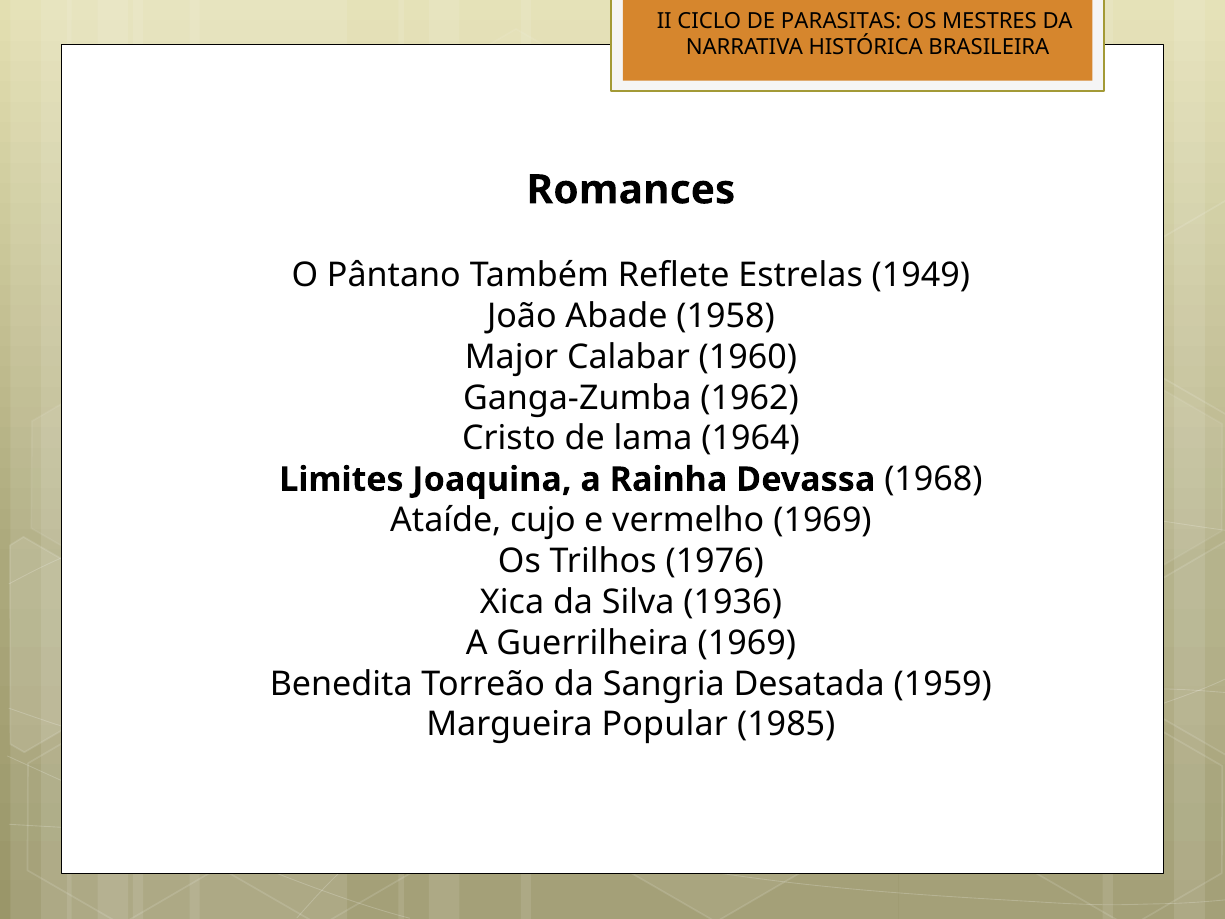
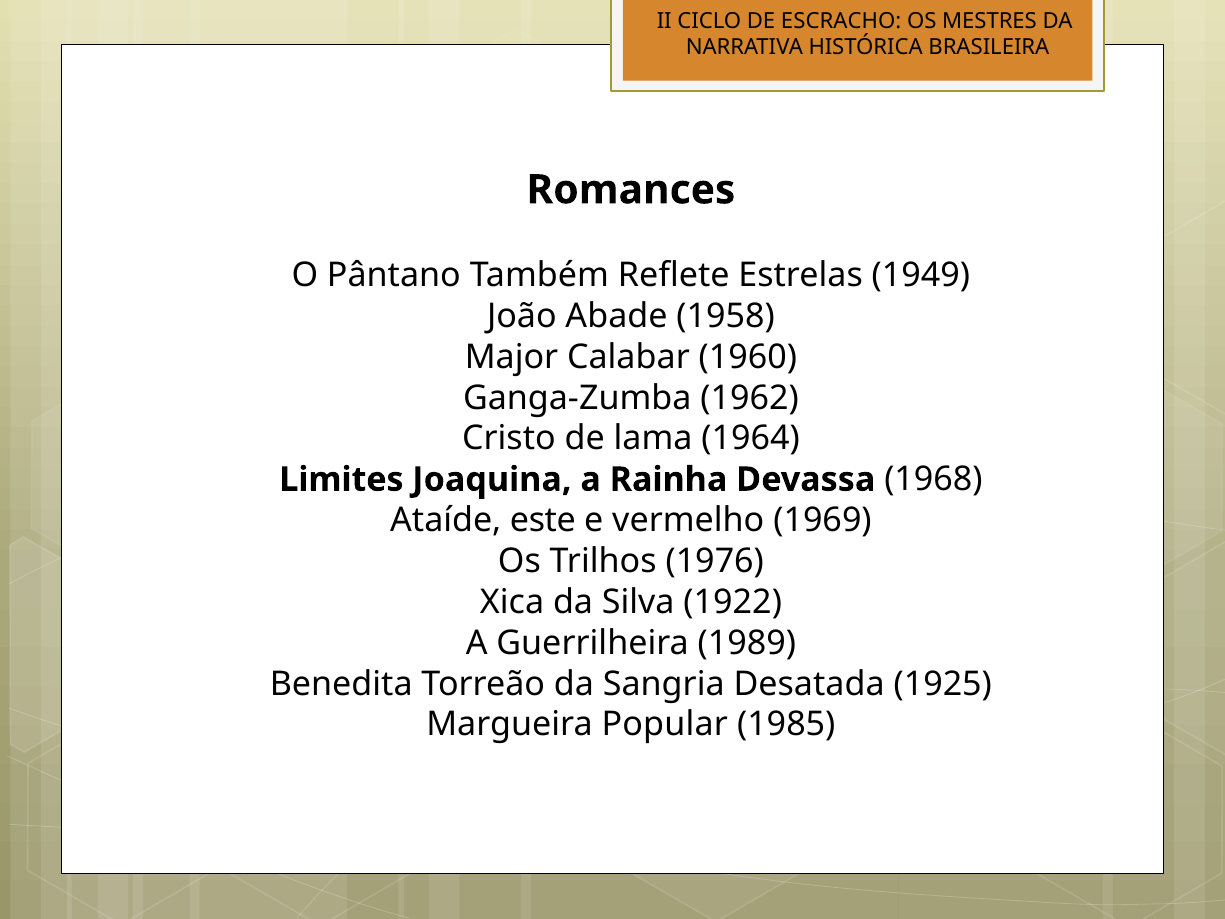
PARASITAS: PARASITAS -> ESCRACHO (841, 21)
cujo: cujo -> este (543, 520)
1936: 1936 -> 1922 (733, 602)
Guerrilheira 1969: 1969 -> 1989 (747, 643)
1959: 1959 -> 1925 (943, 684)
